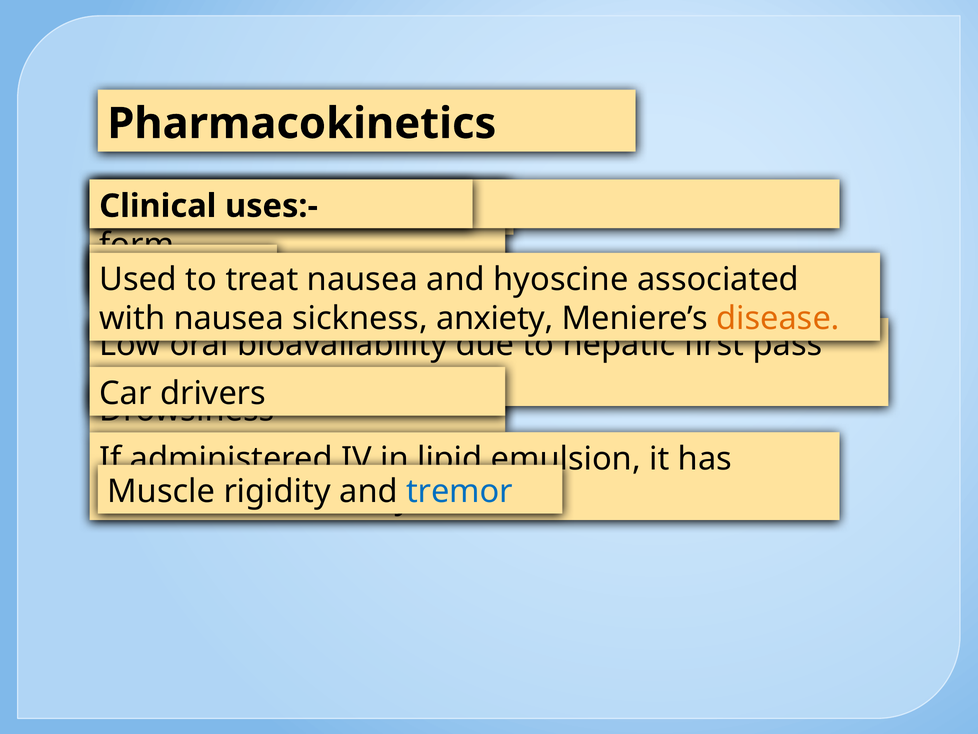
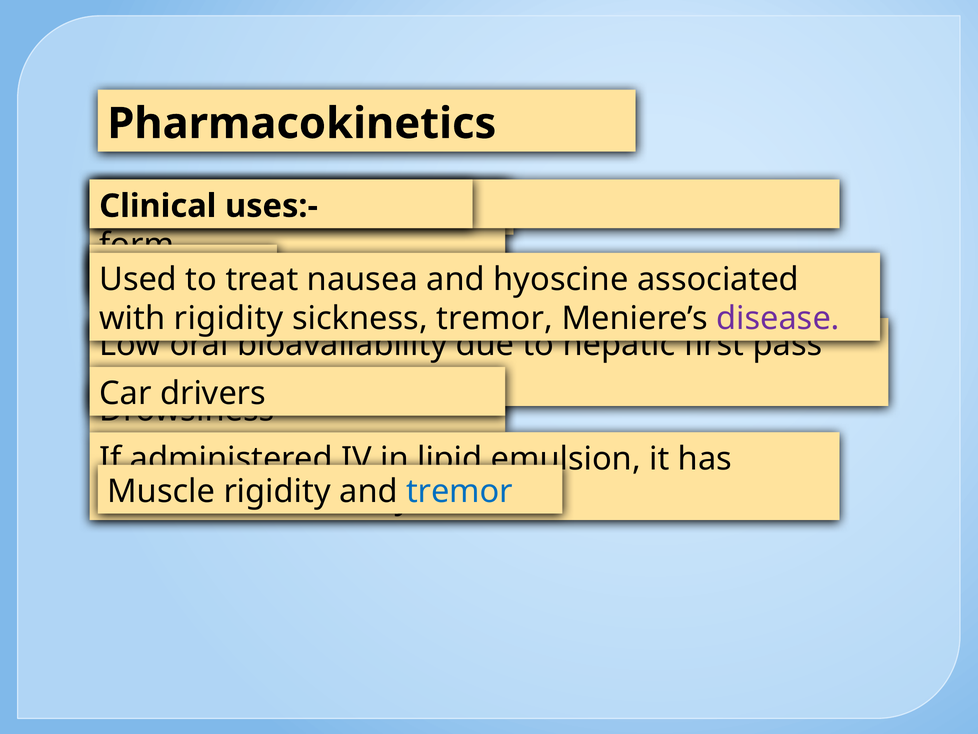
with nausea: nausea -> rigidity (228, 318)
sickness anxiety: anxiety -> tremor (495, 318)
disease colour: orange -> purple (778, 318)
